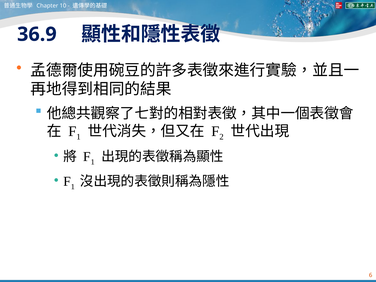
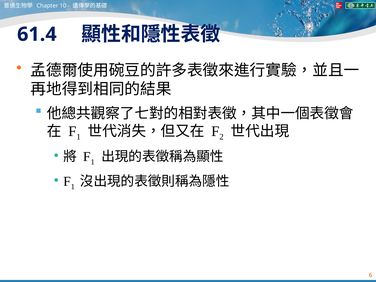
36.9: 36.9 -> 61.4 (37, 34)
